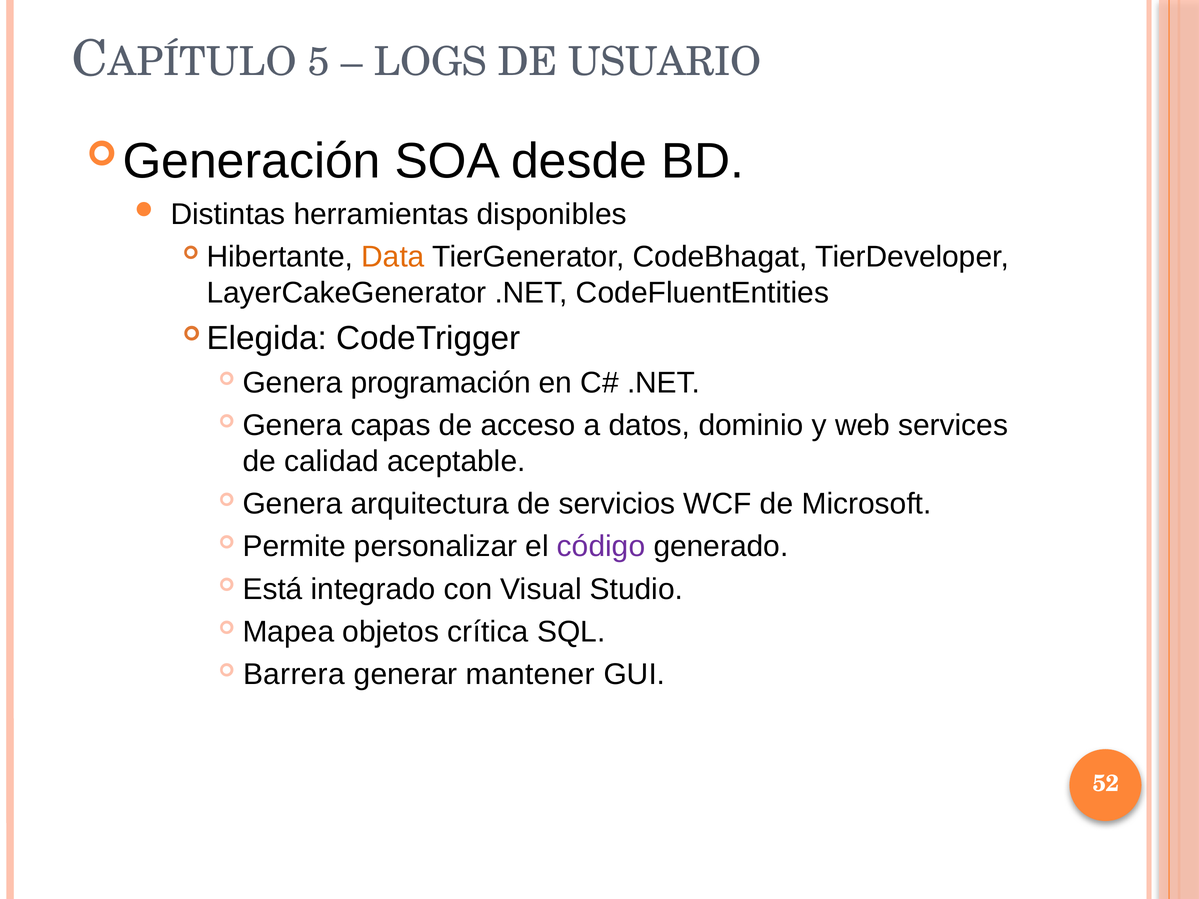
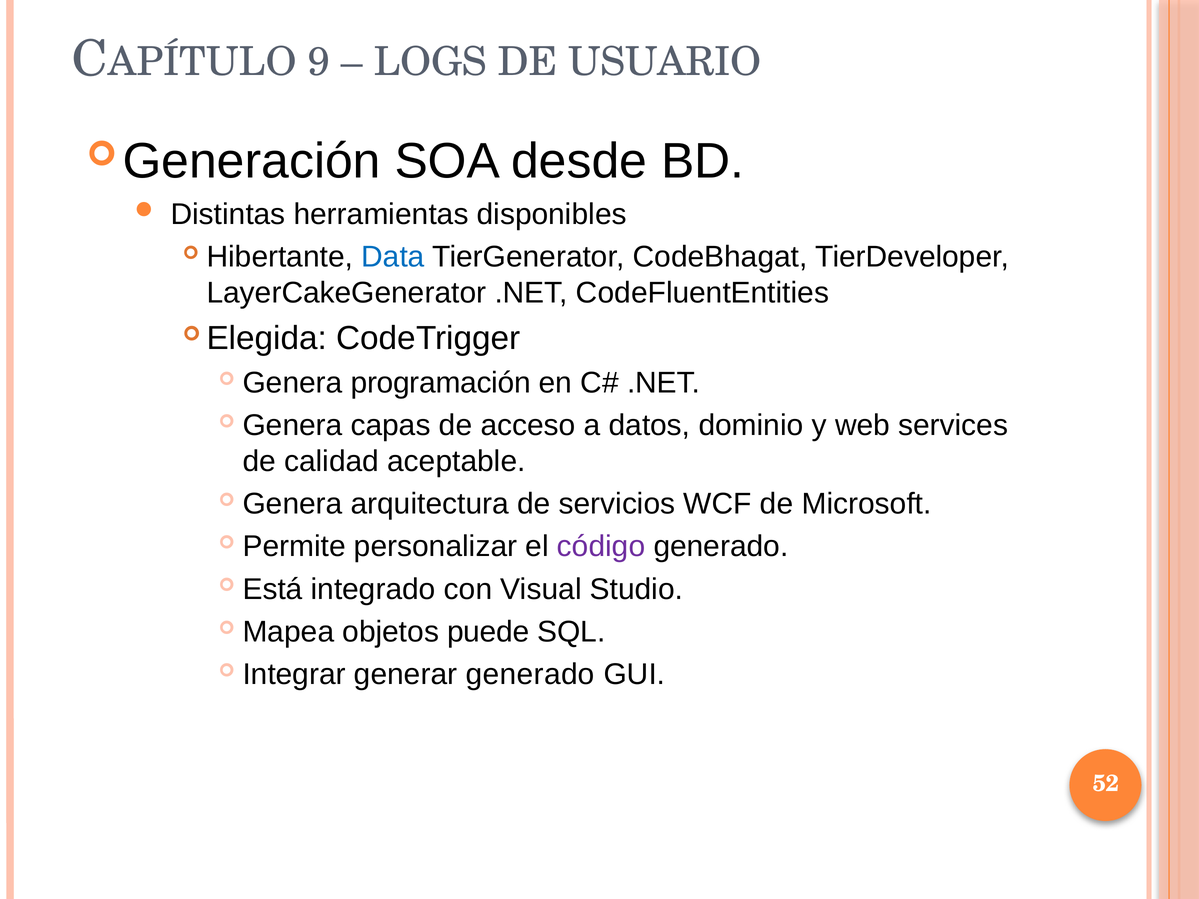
5: 5 -> 9 (319, 62)
Data colour: orange -> blue (393, 257)
crítica: crítica -> puede (488, 632)
Barrera: Barrera -> Integrar (294, 675)
generar mantener: mantener -> generado (530, 675)
